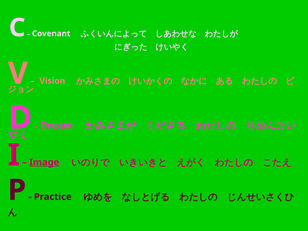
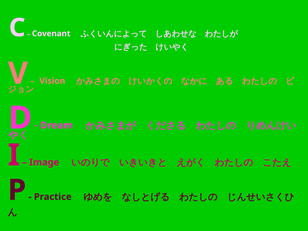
Image underline: present -> none (44, 162)
